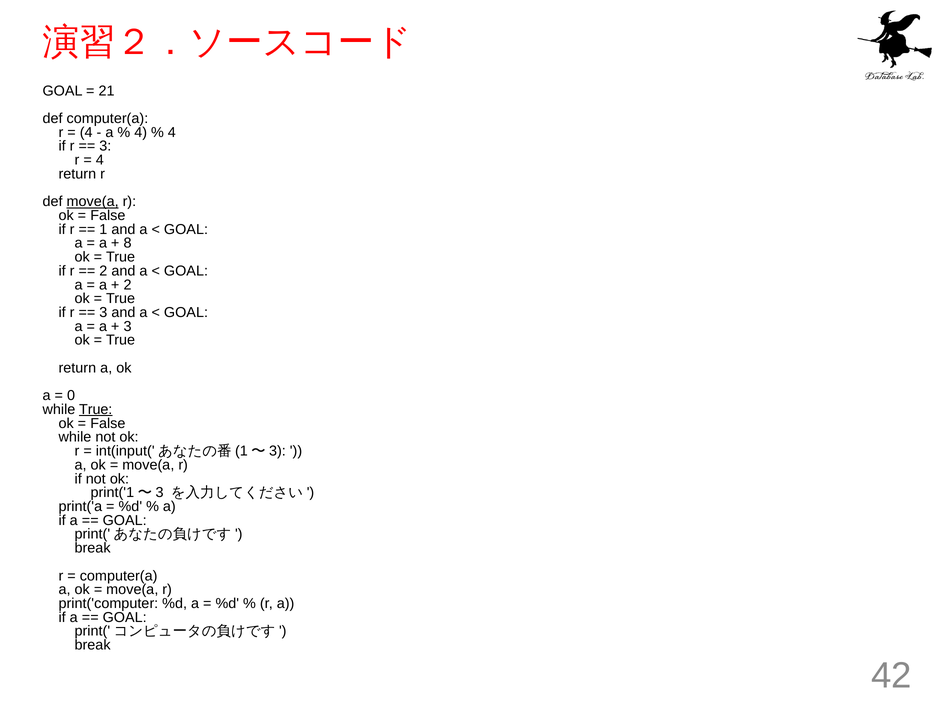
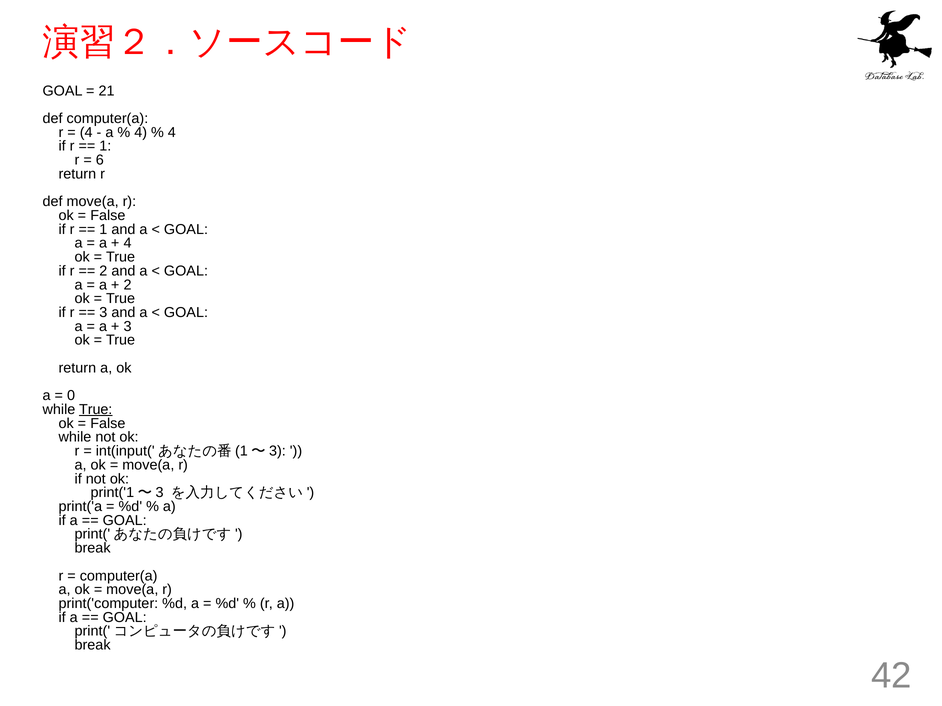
3: 3 -> 1 (105, 146)
4: 4 -> 6 (100, 160)
move(a underline: present -> none (93, 202)
8: 8 -> 4 (128, 243)
